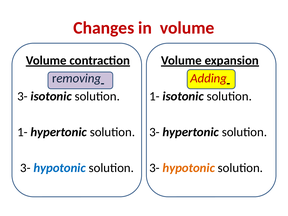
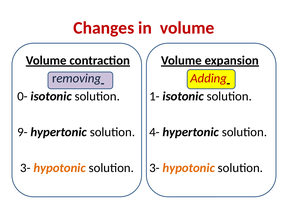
3-: 3- -> 0- (22, 96)
1-: 1- -> 9- (22, 132)
3-: 3- -> 4- (154, 132)
hypotonic colour: blue -> orange (60, 168)
